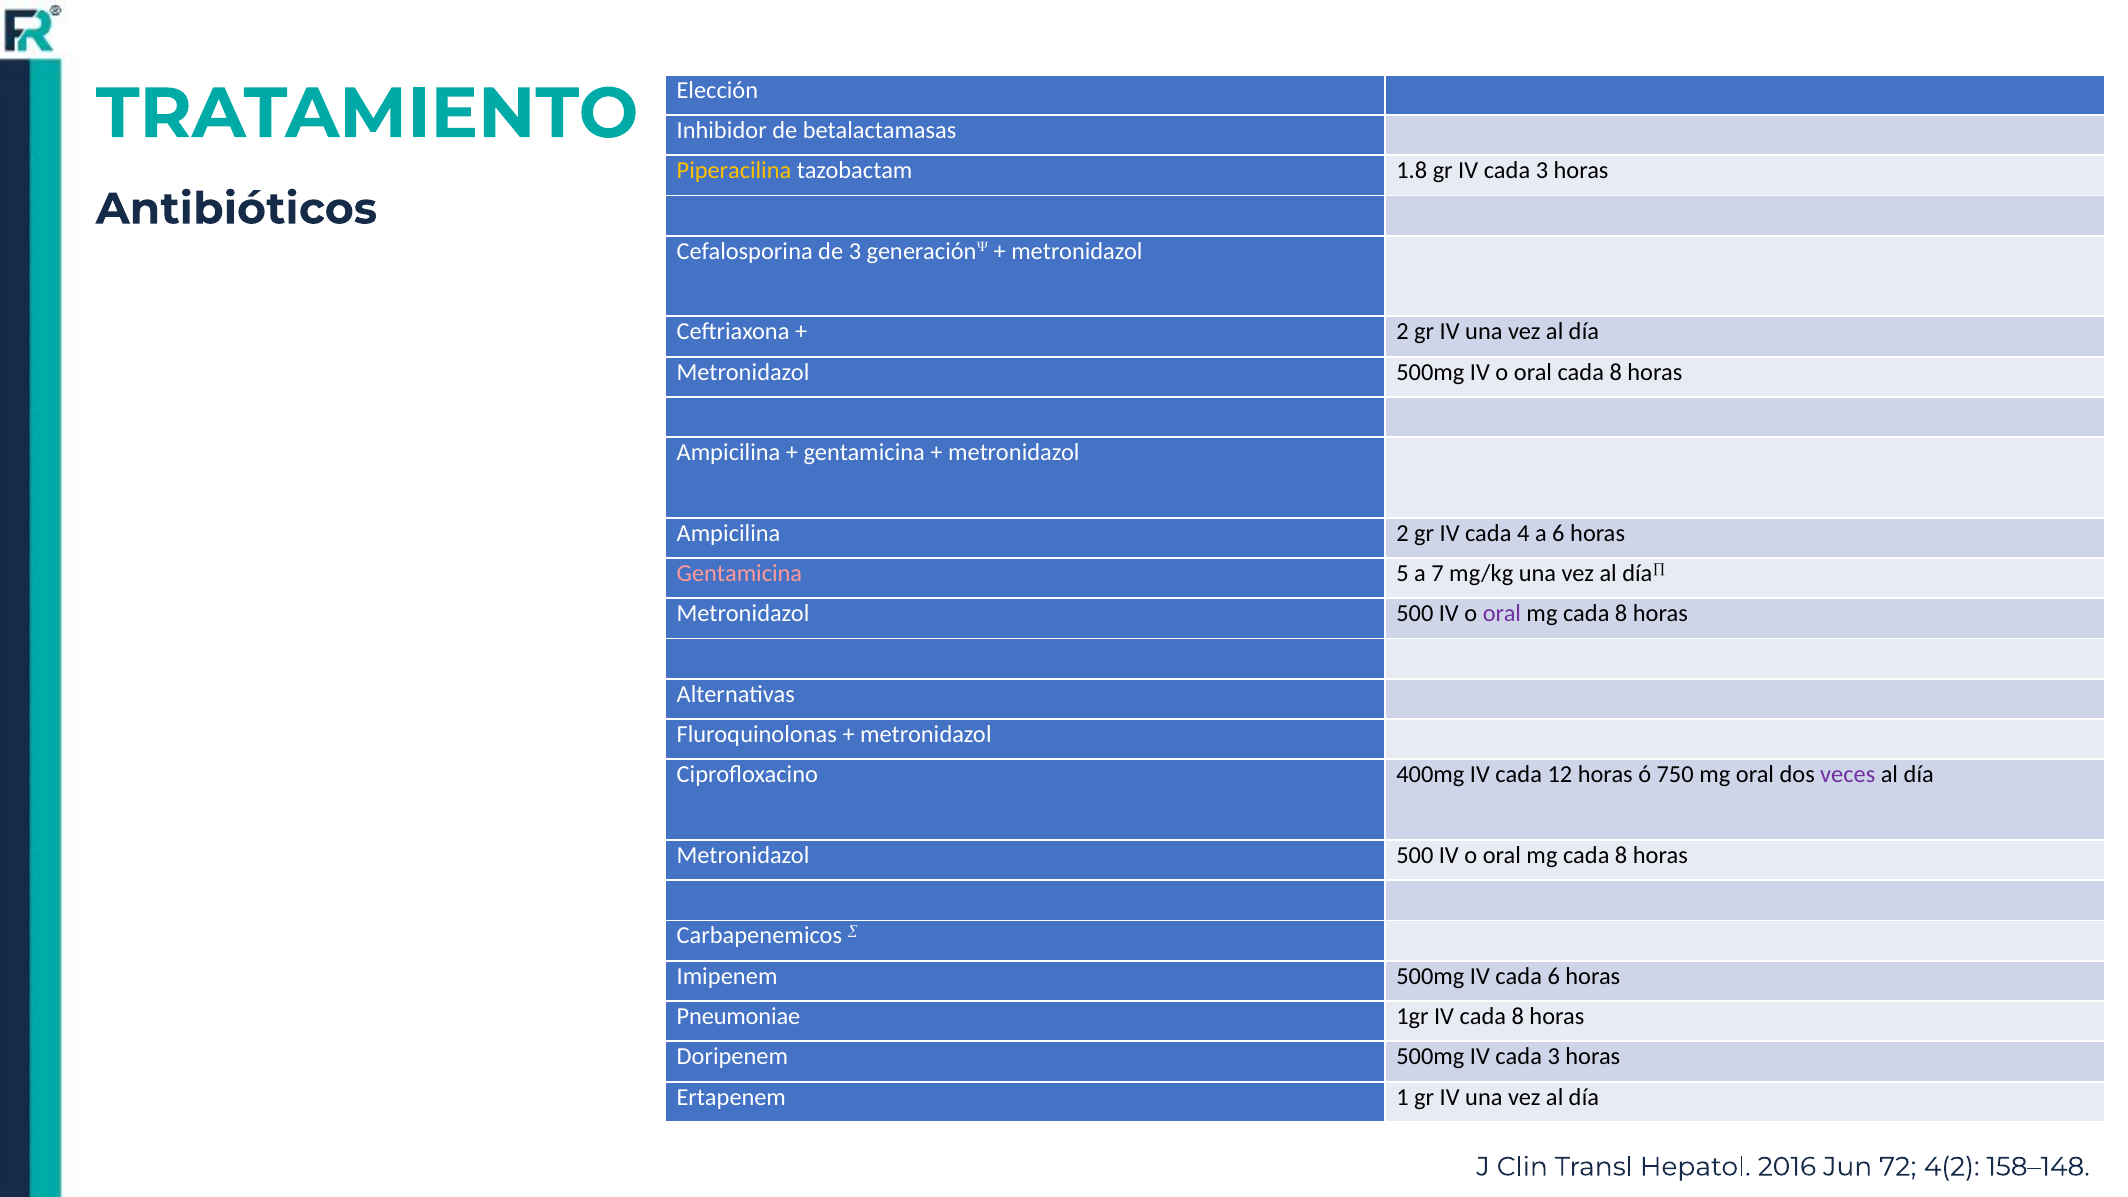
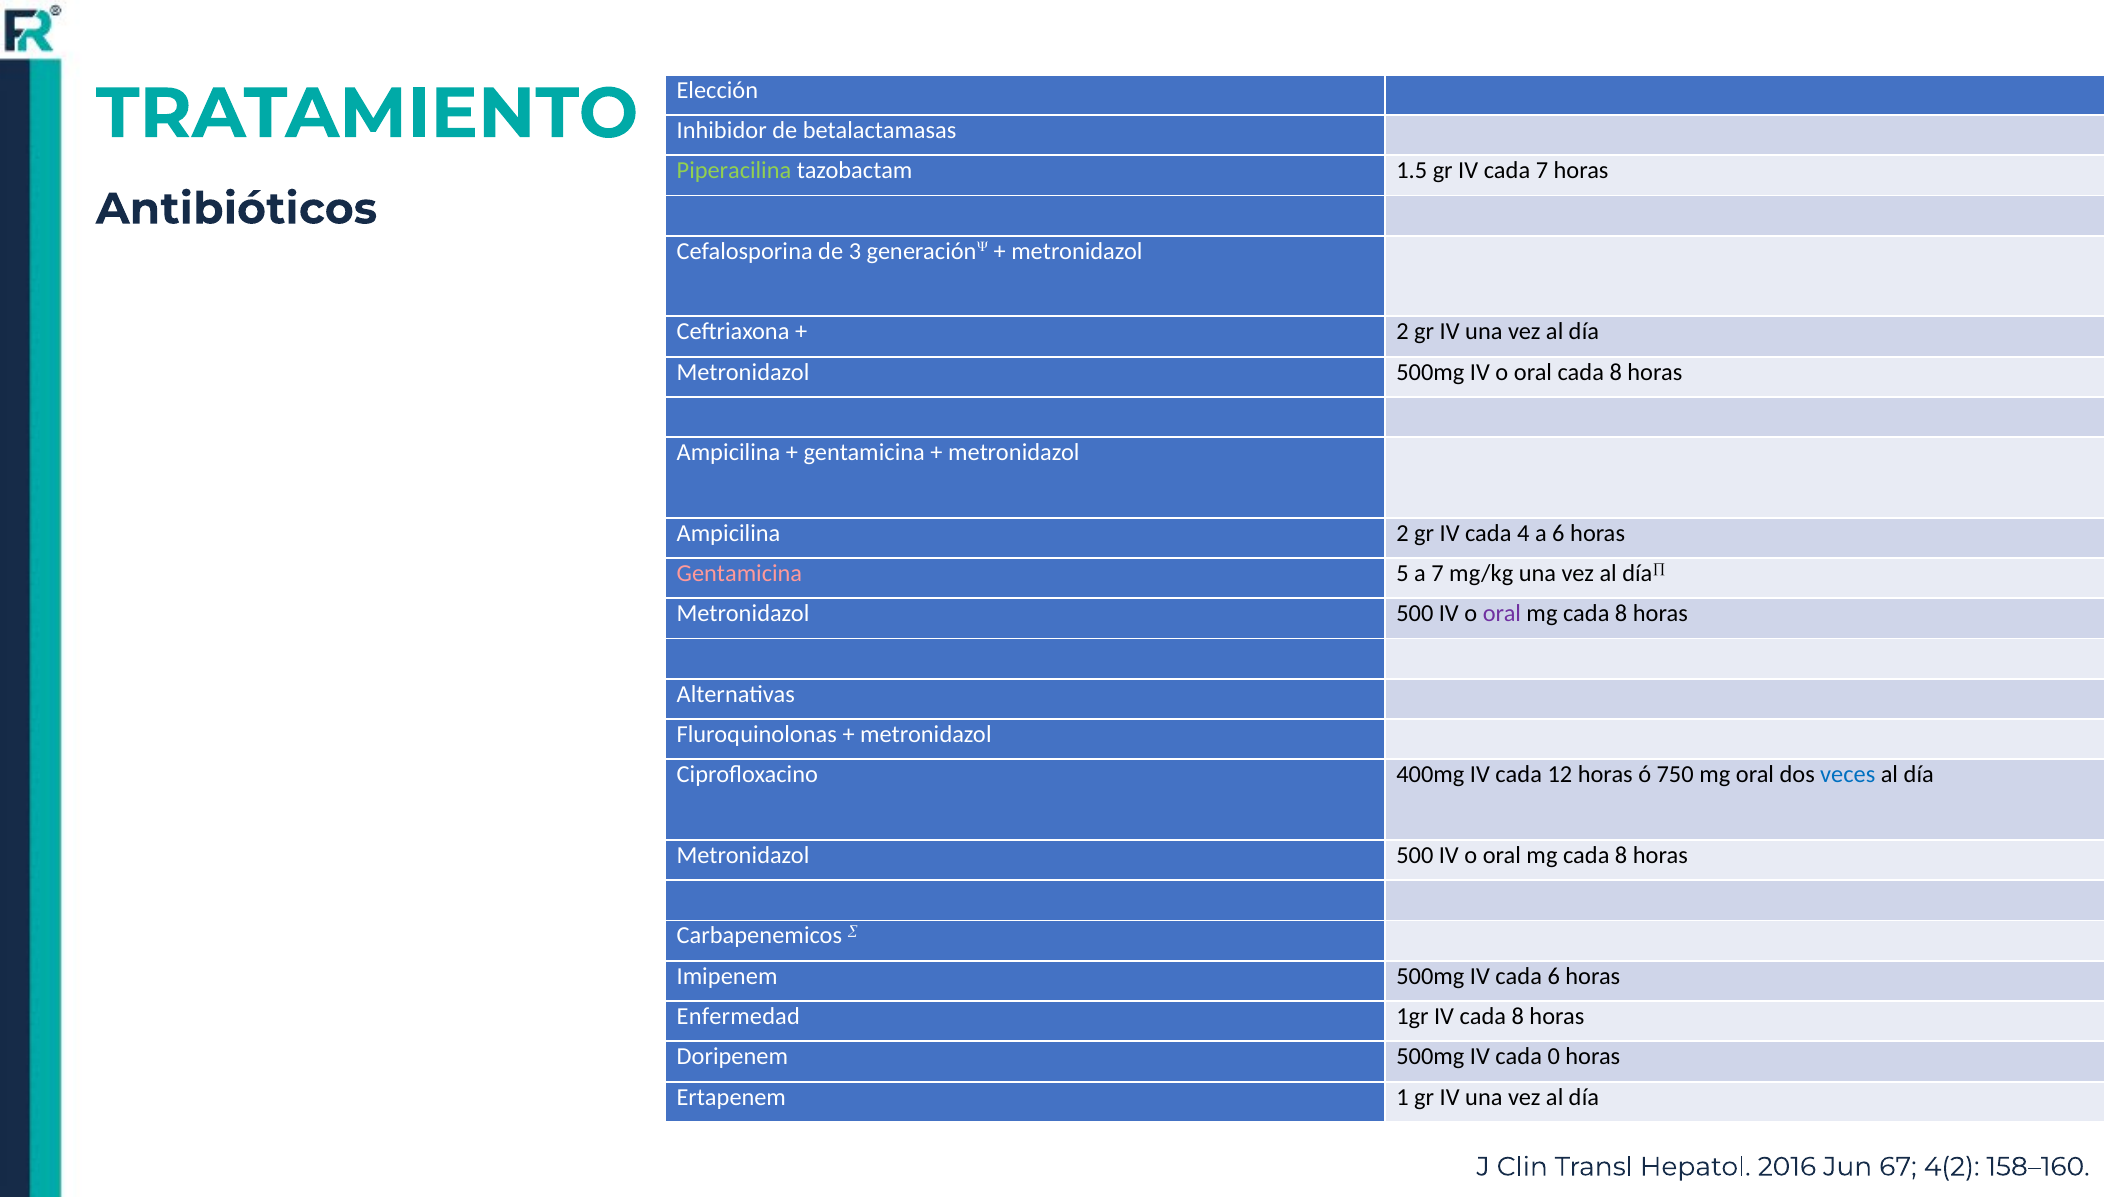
Piperacilina colour: yellow -> light green (734, 171)
1.8: 1.8 -> 1.5 (1412, 171)
gr IV cada 3: 3 -> 7 (1542, 171)
veces colour: purple -> blue (1848, 775)
Pneumoniae: Pneumoniae -> Enfermedad (738, 1016)
500mg IV cada 3: 3 -> 0 (1554, 1057)
72: 72 -> 67 (1898, 1167)
158–148: 158–148 -> 158–160 (2038, 1167)
